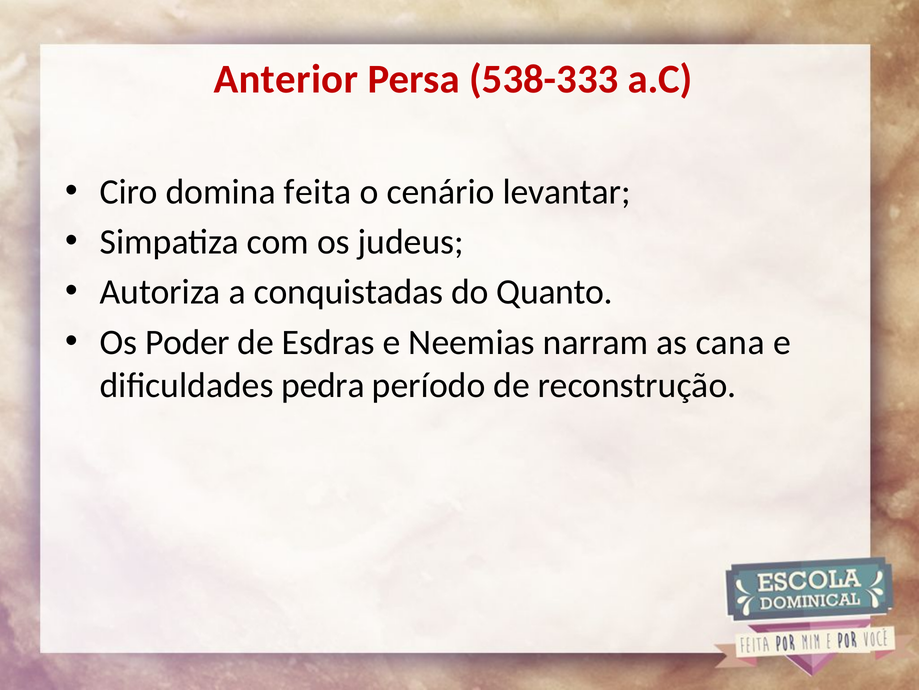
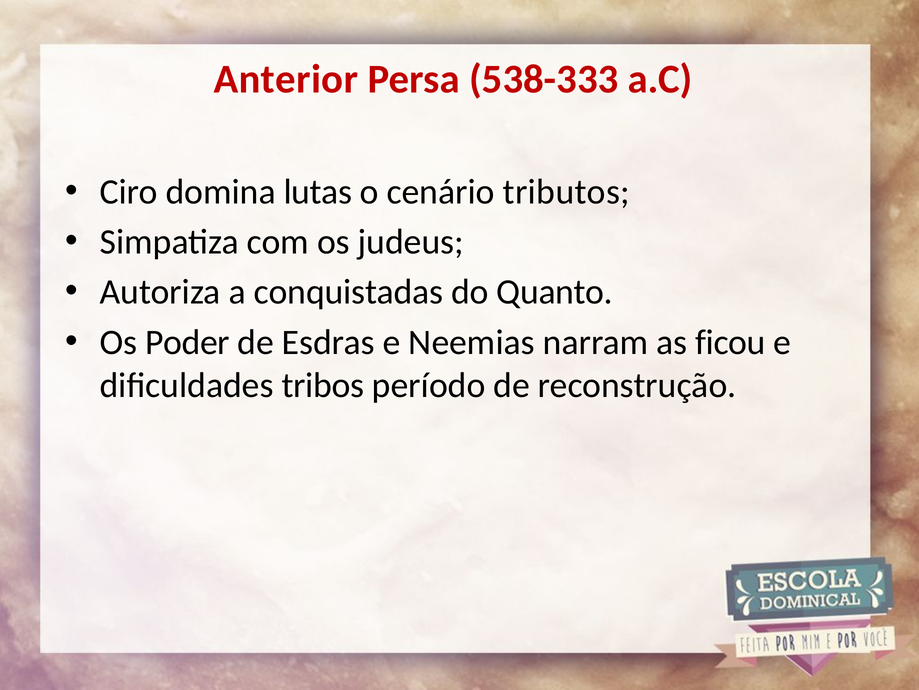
feita: feita -> lutas (318, 192)
levantar: levantar -> tributos (566, 192)
cana: cana -> ficou (730, 342)
pedra: pedra -> tribos (323, 385)
